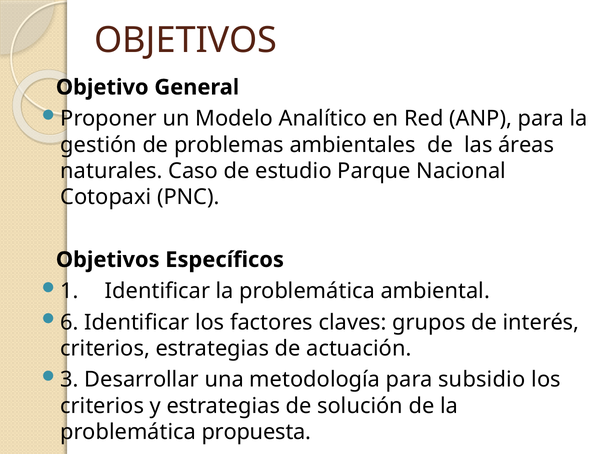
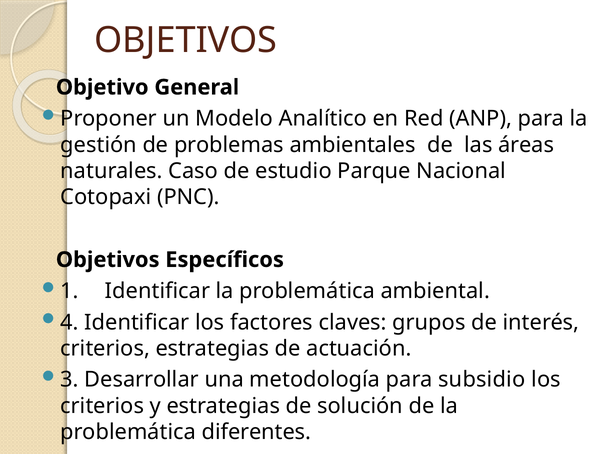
6: 6 -> 4 (70, 322)
propuesta: propuesta -> diferentes (256, 432)
